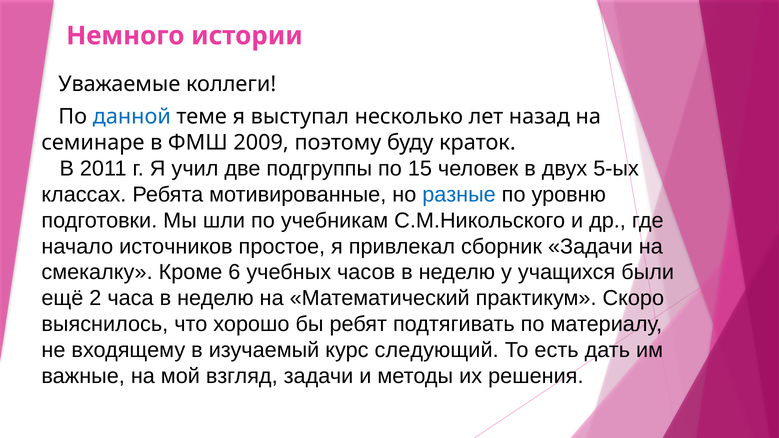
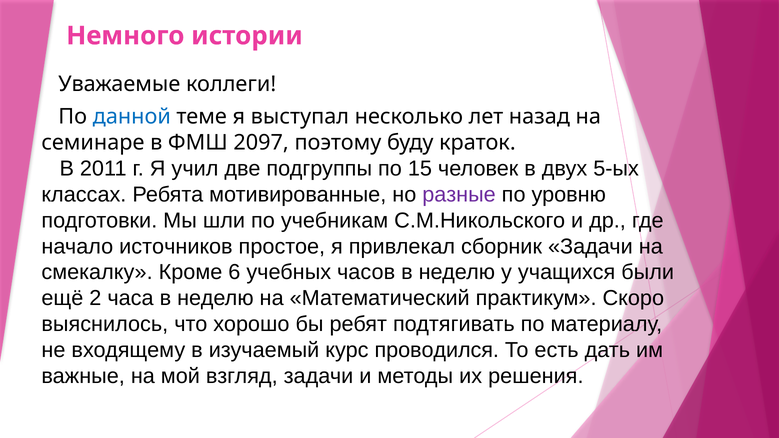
2009: 2009 -> 2097 (261, 143)
разные colour: blue -> purple (459, 195)
следующий: следующий -> проводился (437, 350)
